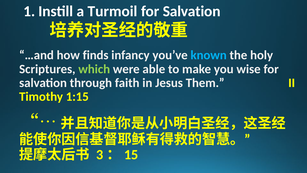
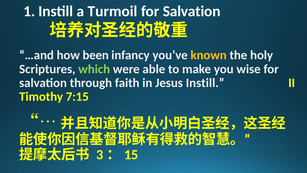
finds: finds -> been (96, 55)
known colour: light blue -> yellow (209, 55)
Jesus Them: Them -> Instill (205, 83)
1:15: 1:15 -> 7:15 (77, 97)
